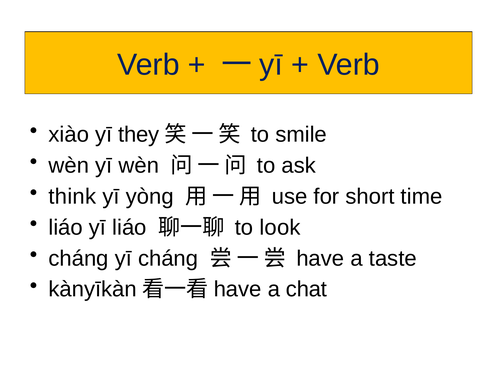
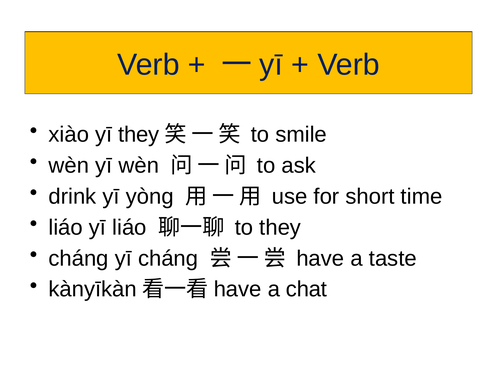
think: think -> drink (72, 196)
to look: look -> they (280, 227)
